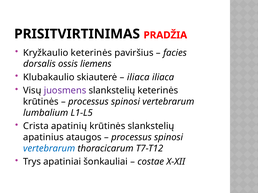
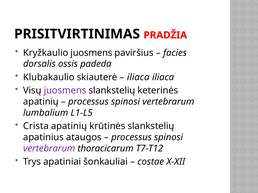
Kryžkaulio keterinės: keterinės -> juosmens (91, 53)
liemens: liemens -> padeda (96, 64)
krūtinės: krūtinės -> apatinių (41, 102)
vertebrarum colour: blue -> purple (49, 149)
